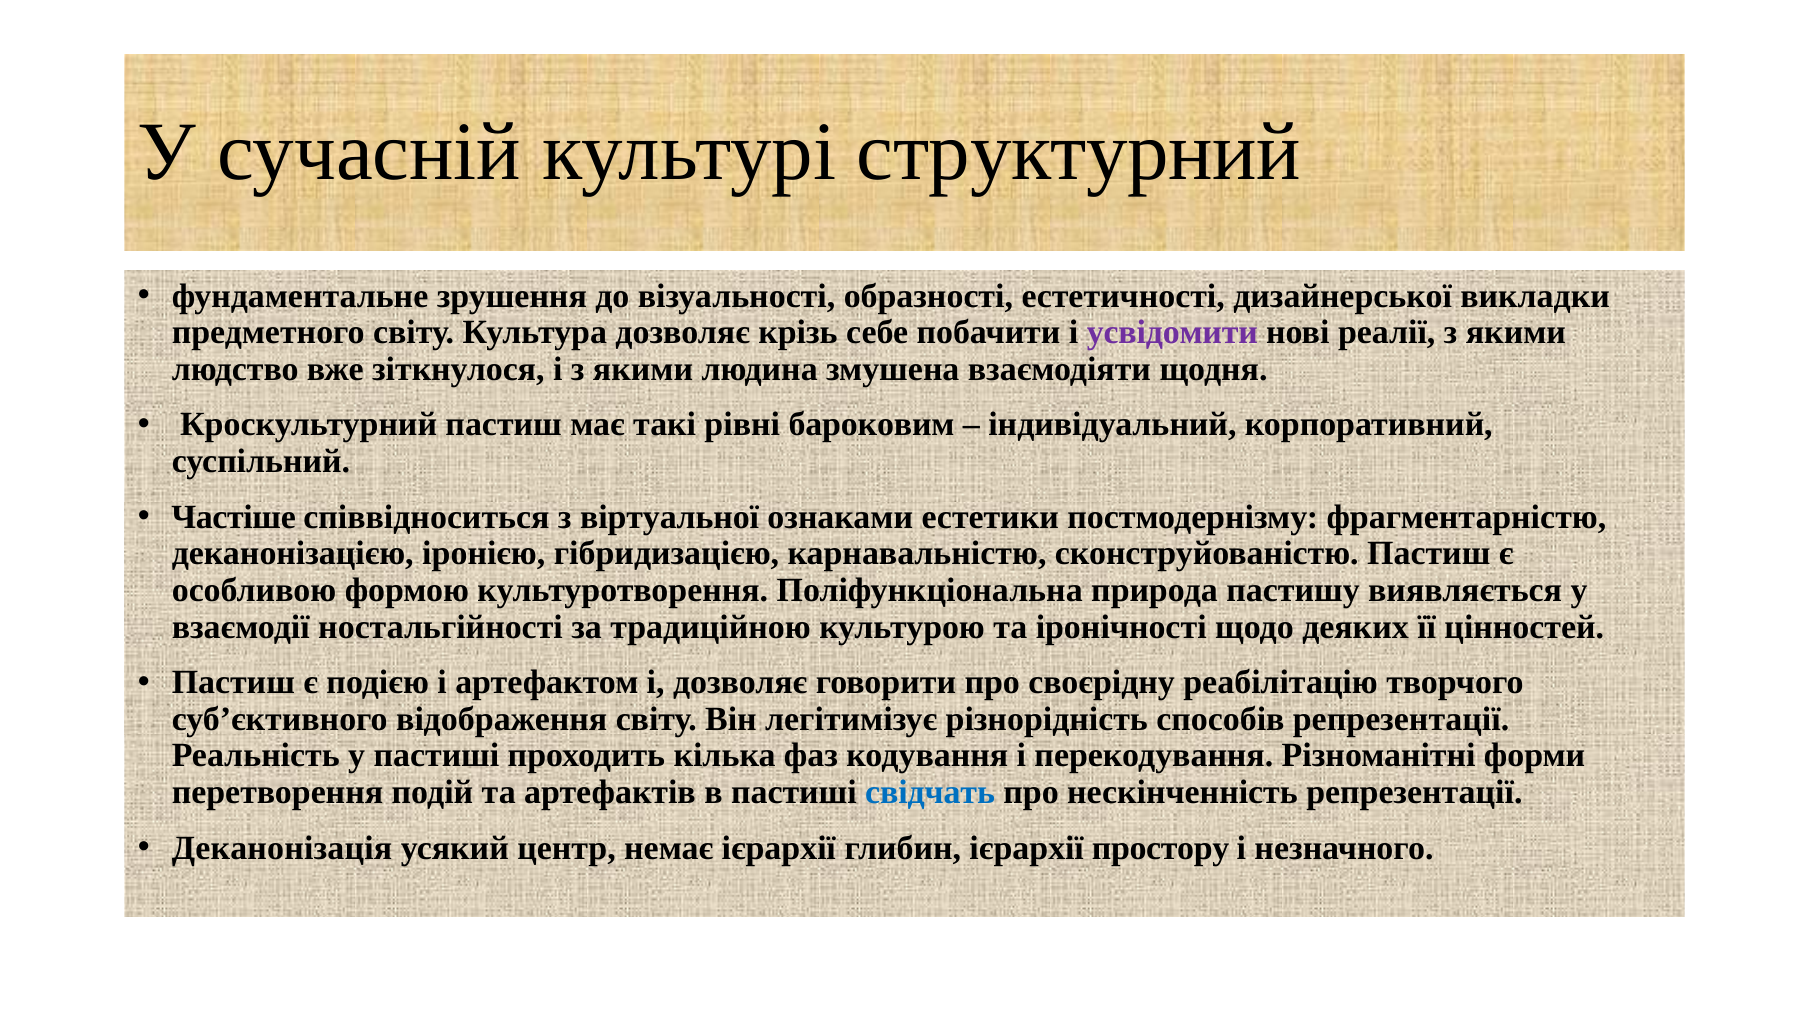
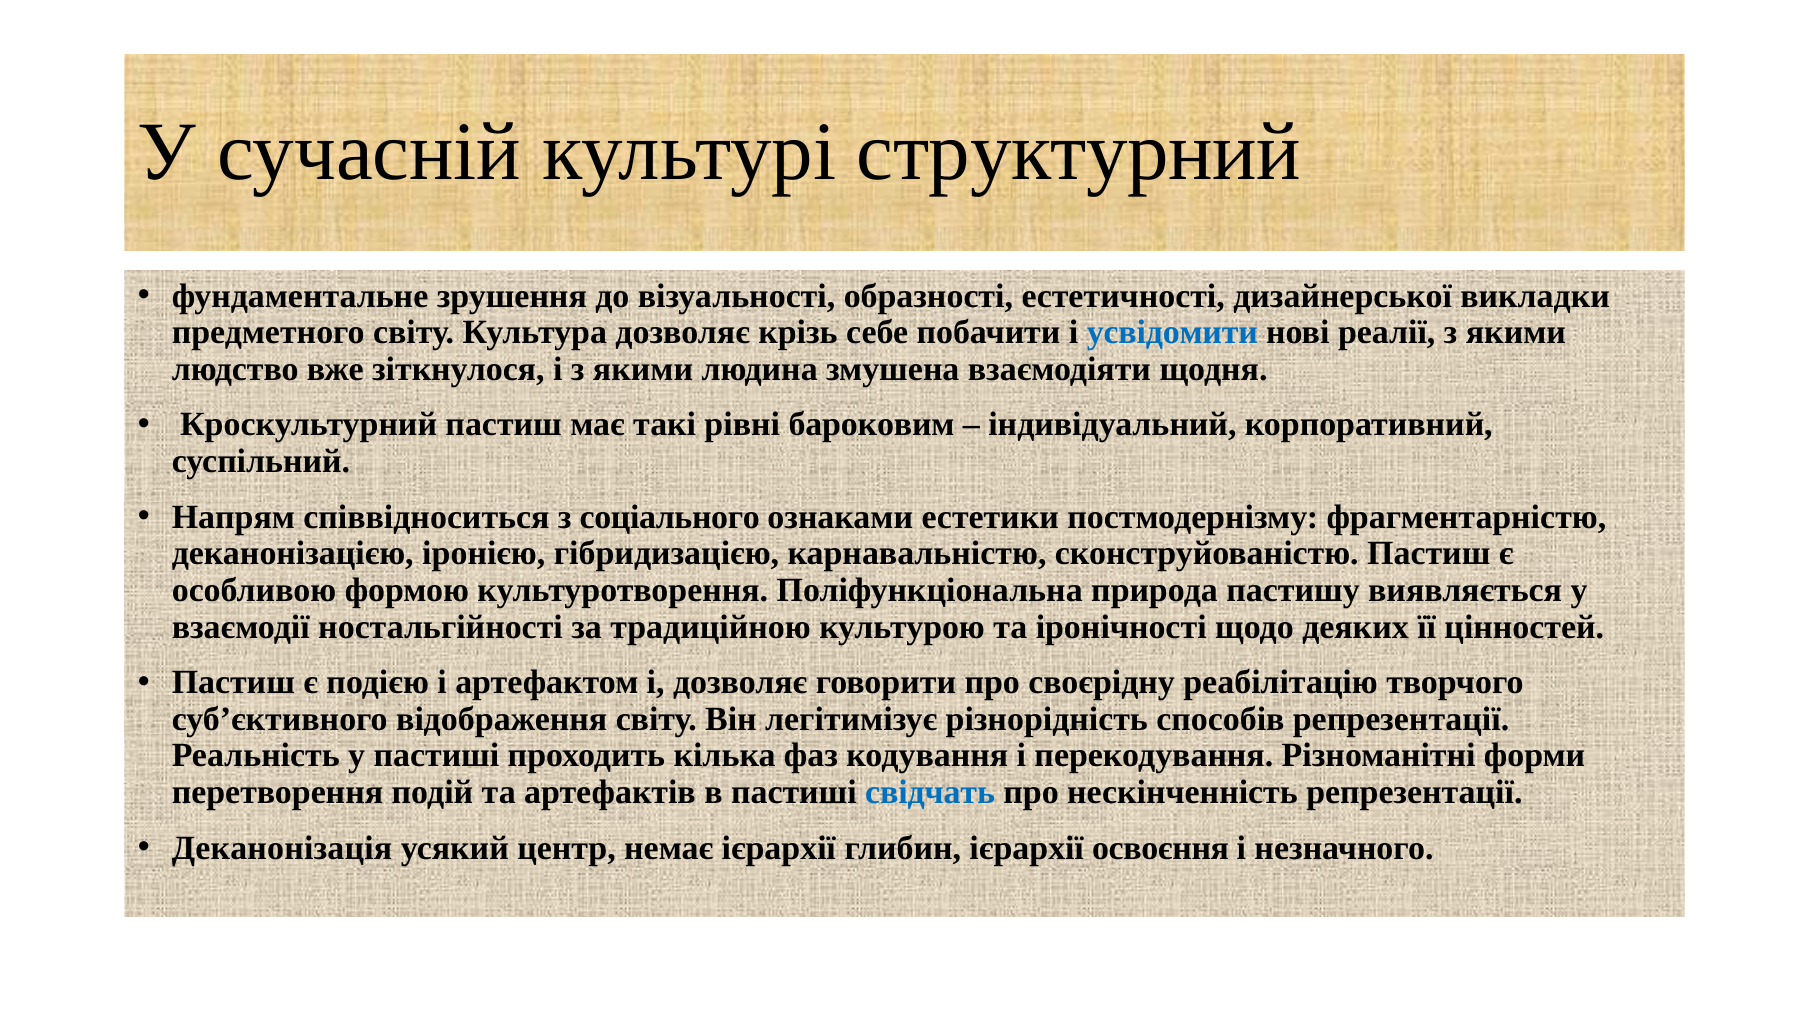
усвідомити colour: purple -> blue (1172, 332)
Частіше: Частіше -> Напрям (233, 517)
віртуальної: віртуальної -> соціального (670, 517)
простору: простору -> освоєння (1161, 848)
